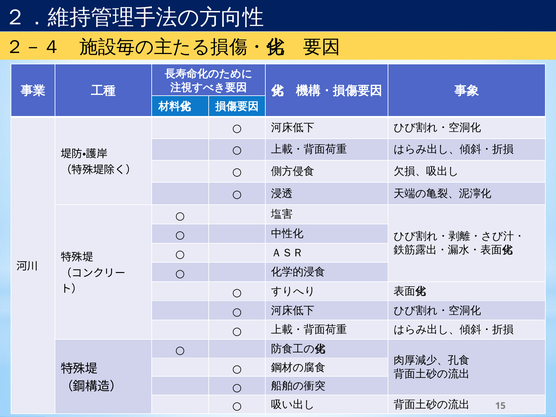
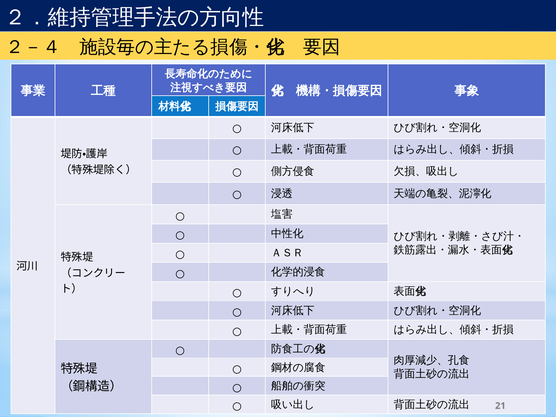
15: 15 -> 21 (500, 406)
